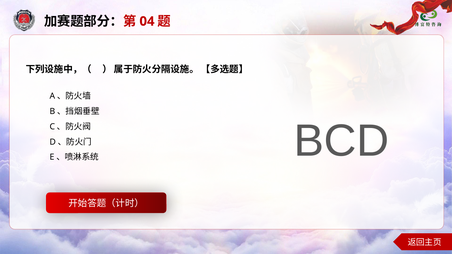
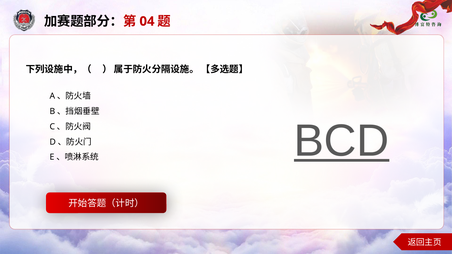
BCD underline: none -> present (342, 141)
